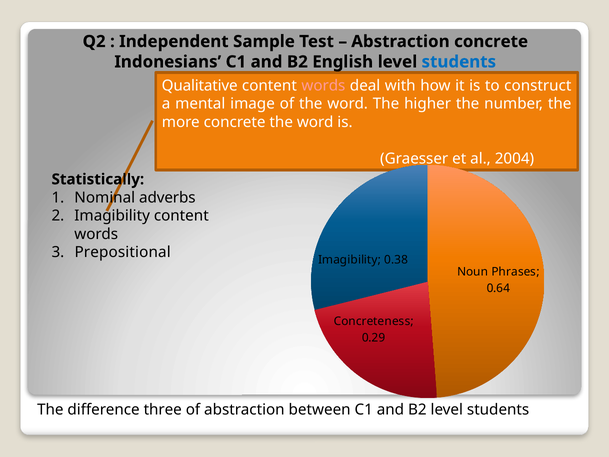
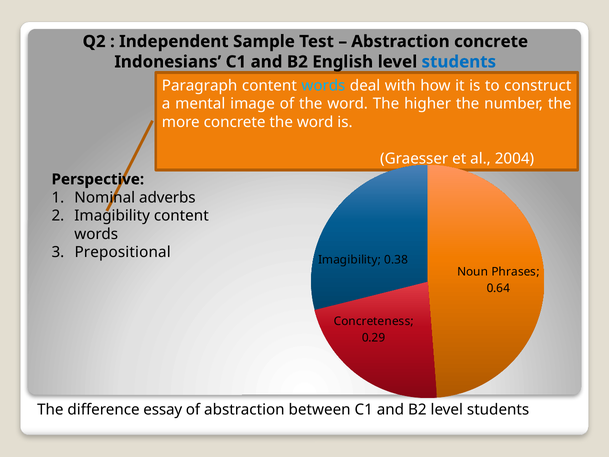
Qualitative: Qualitative -> Paragraph (200, 86)
words colour: pink -> light blue (323, 86)
Statistically: Statistically -> Perspective (98, 179)
three: three -> essay (163, 409)
